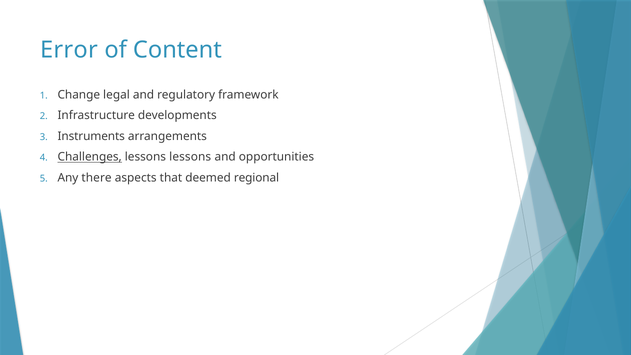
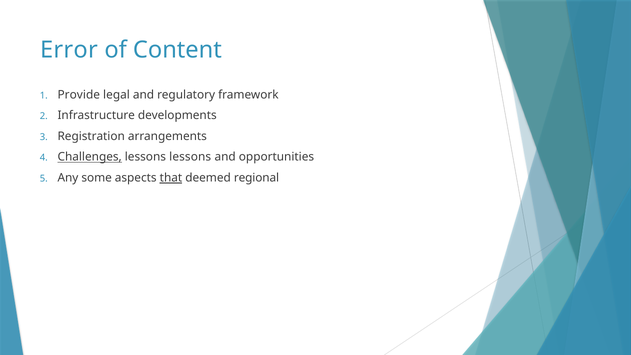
Change: Change -> Provide (79, 95)
Instruments: Instruments -> Registration (91, 136)
there: there -> some (97, 178)
that underline: none -> present (171, 178)
